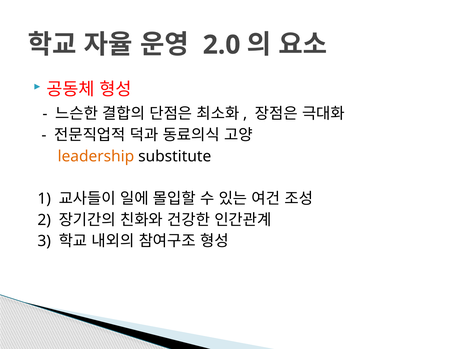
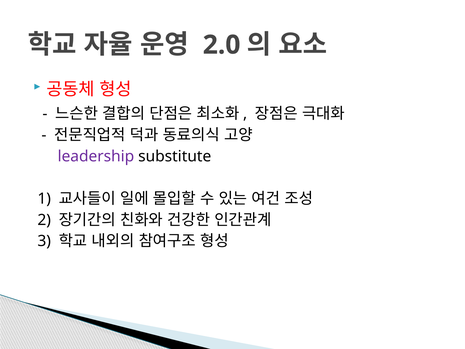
leadership colour: orange -> purple (96, 156)
